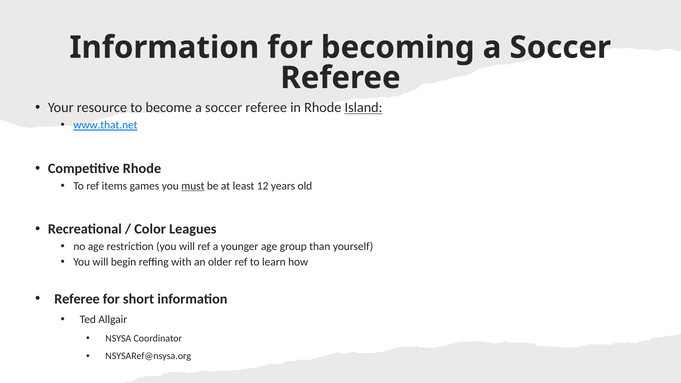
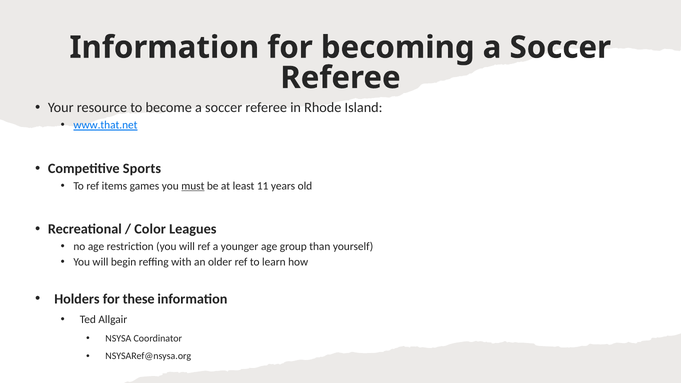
Island underline: present -> none (364, 108)
Competitive Rhode: Rhode -> Sports (142, 169)
12: 12 -> 11 (263, 186)
Referee: Referee -> Holders (77, 299)
short: short -> these (139, 299)
